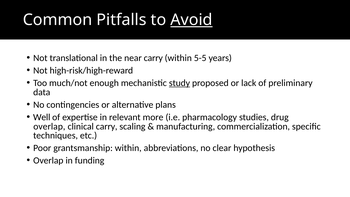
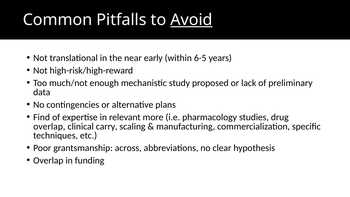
near carry: carry -> early (153, 58)
5-5: 5-5 -> 6-5 (200, 58)
study underline: present -> none (179, 83)
Well: Well -> Find (42, 117)
grantsmanship within: within -> across (128, 148)
